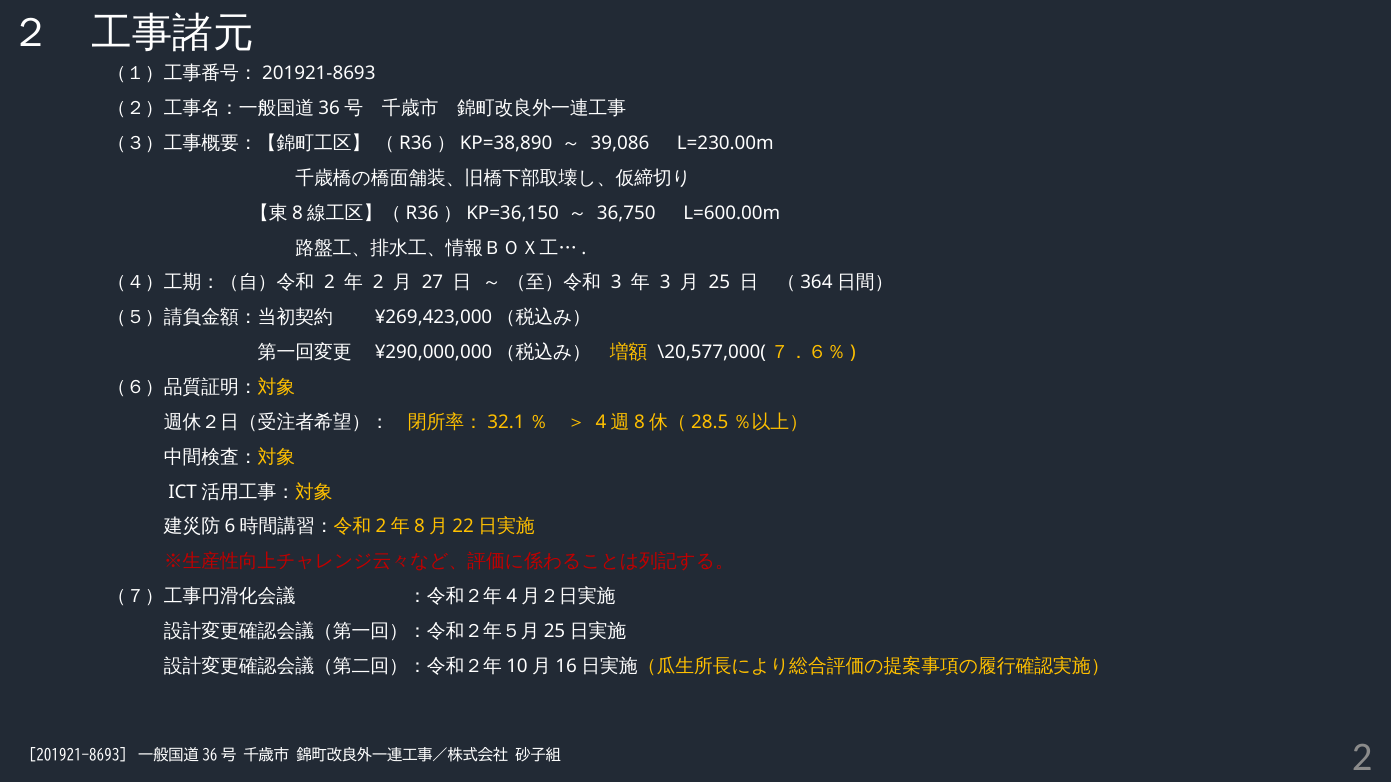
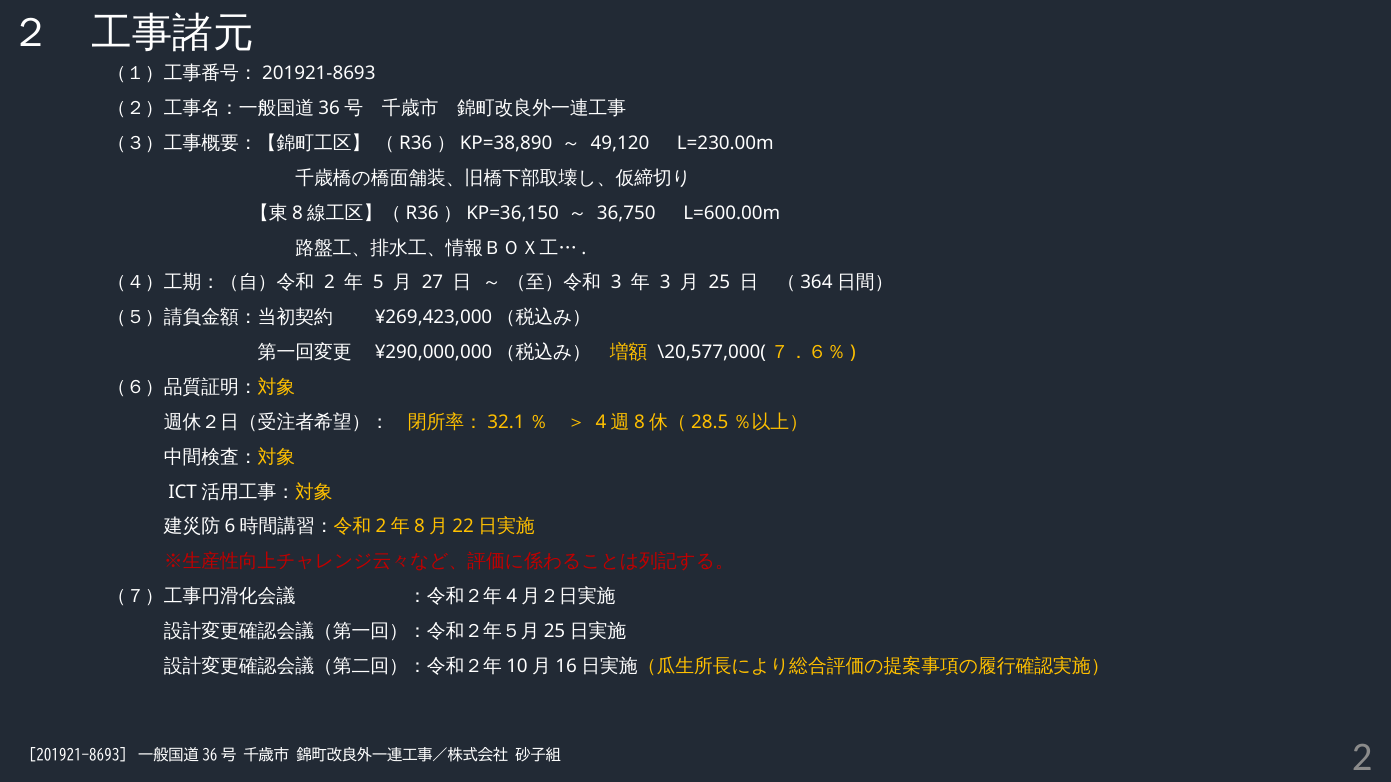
39,086: 39,086 -> 49,120 (620, 143)
2: 2 -> 5 (378, 283)
